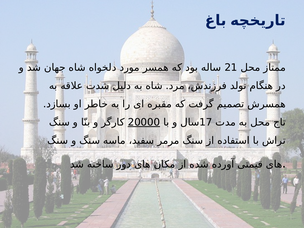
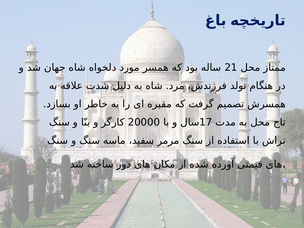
20000 underline: present -> none (144, 122)
